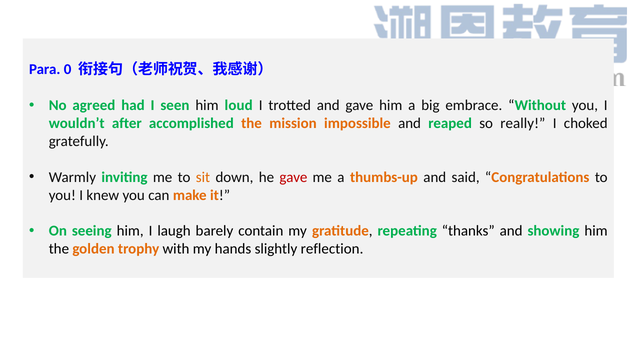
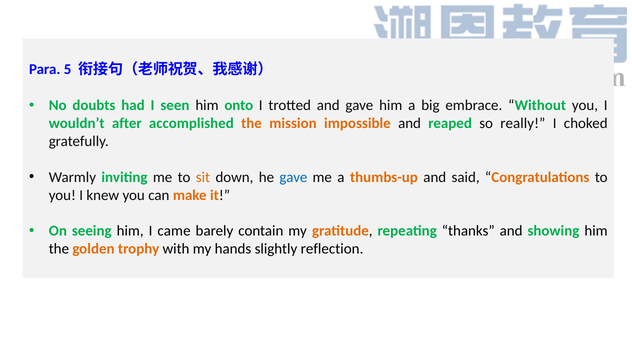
0: 0 -> 5 (68, 69)
agreed: agreed -> doubts (94, 105)
loud: loud -> onto (239, 105)
gave colour: red -> blue (293, 177)
laugh: laugh -> came (174, 231)
